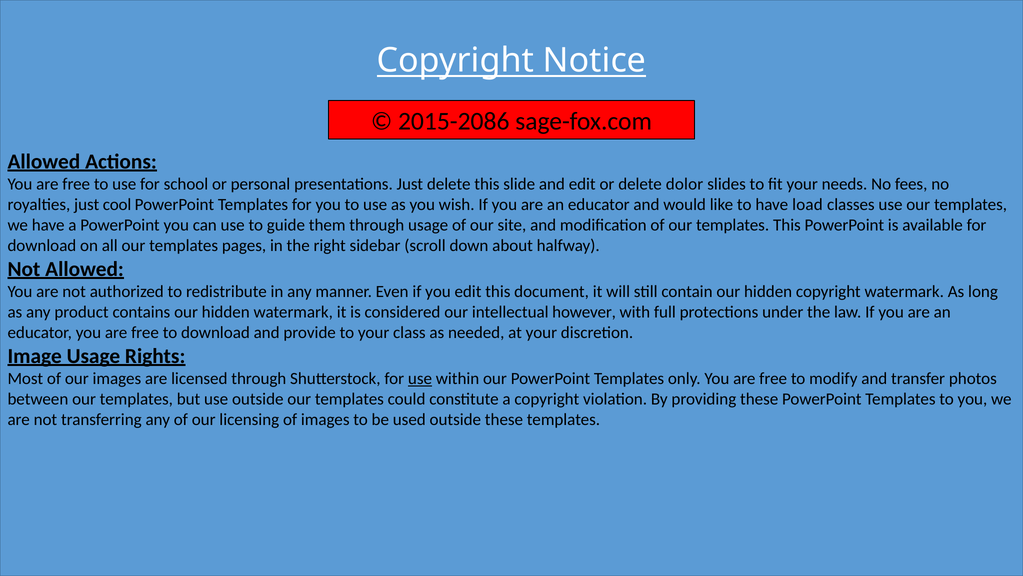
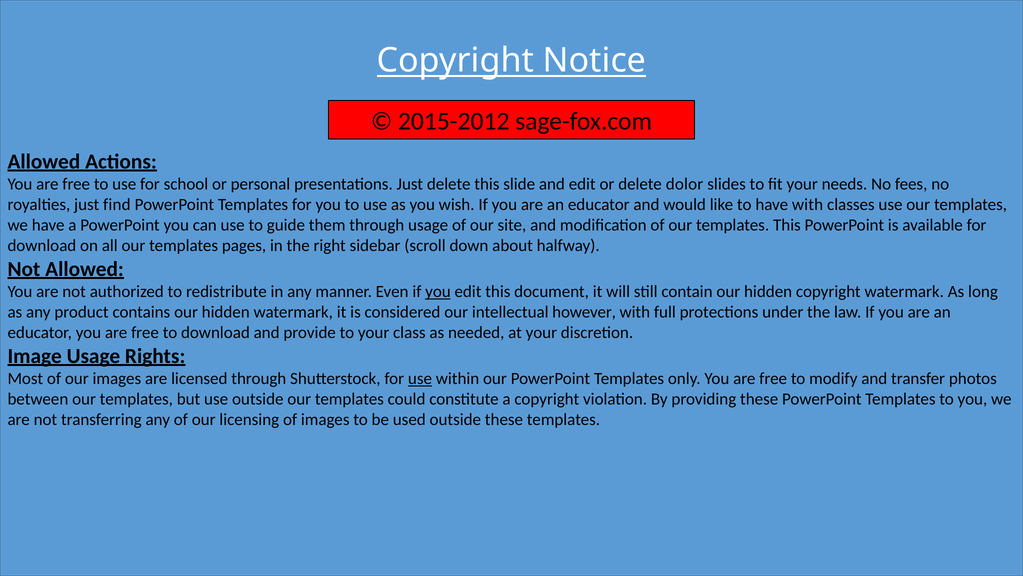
2015-2086: 2015-2086 -> 2015-2012 (454, 121)
cool: cool -> find (117, 204)
have load: load -> with (807, 204)
you underline: none -> present (438, 291)
